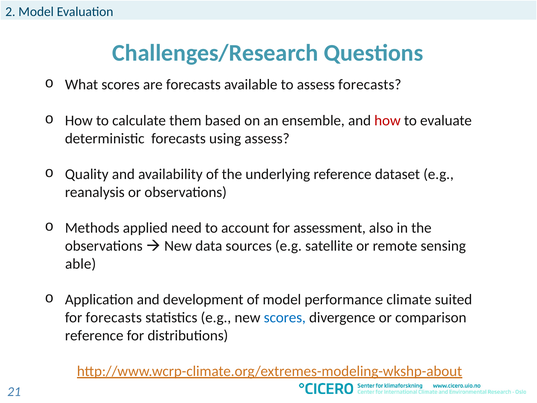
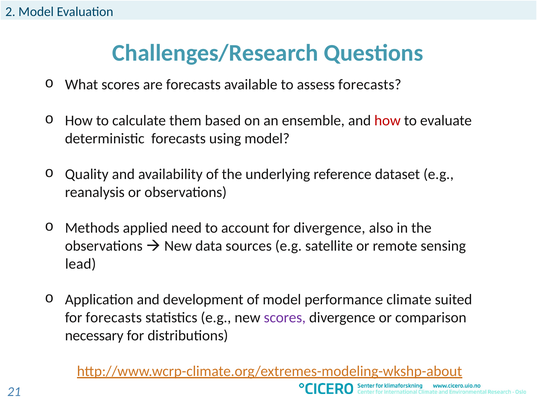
using assess: assess -> model (267, 138)
for assessment: assessment -> divergence (329, 228)
able: able -> lead (81, 264)
scores colour: blue -> purple (285, 317)
reference: reference -> necessary (94, 335)
